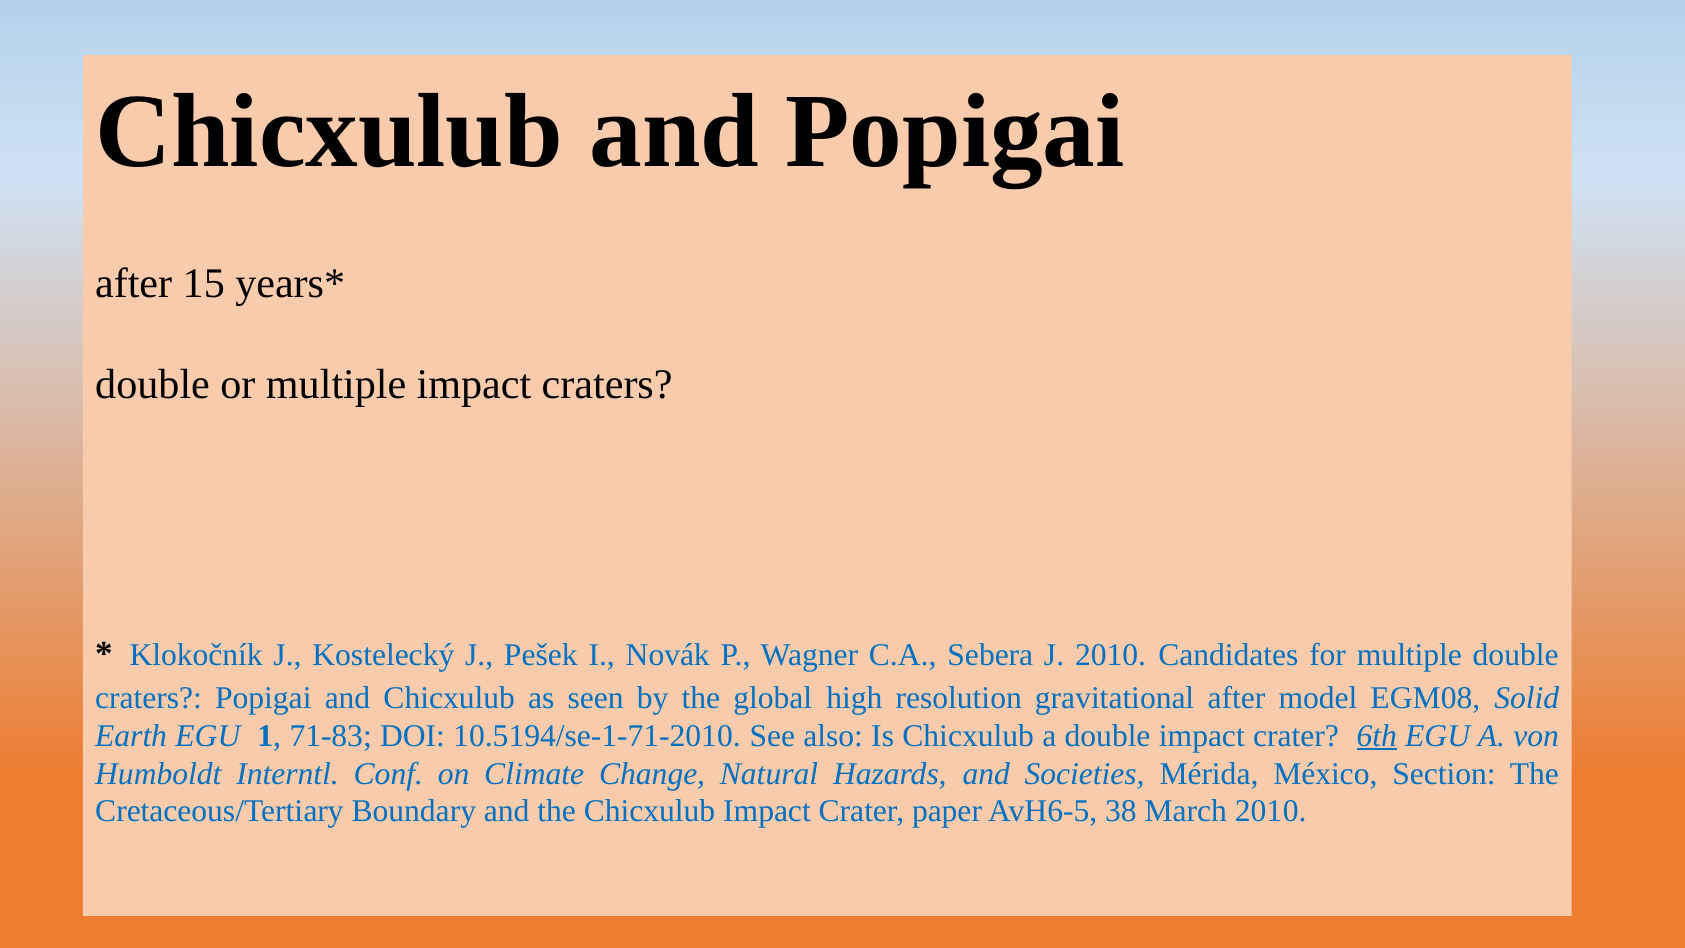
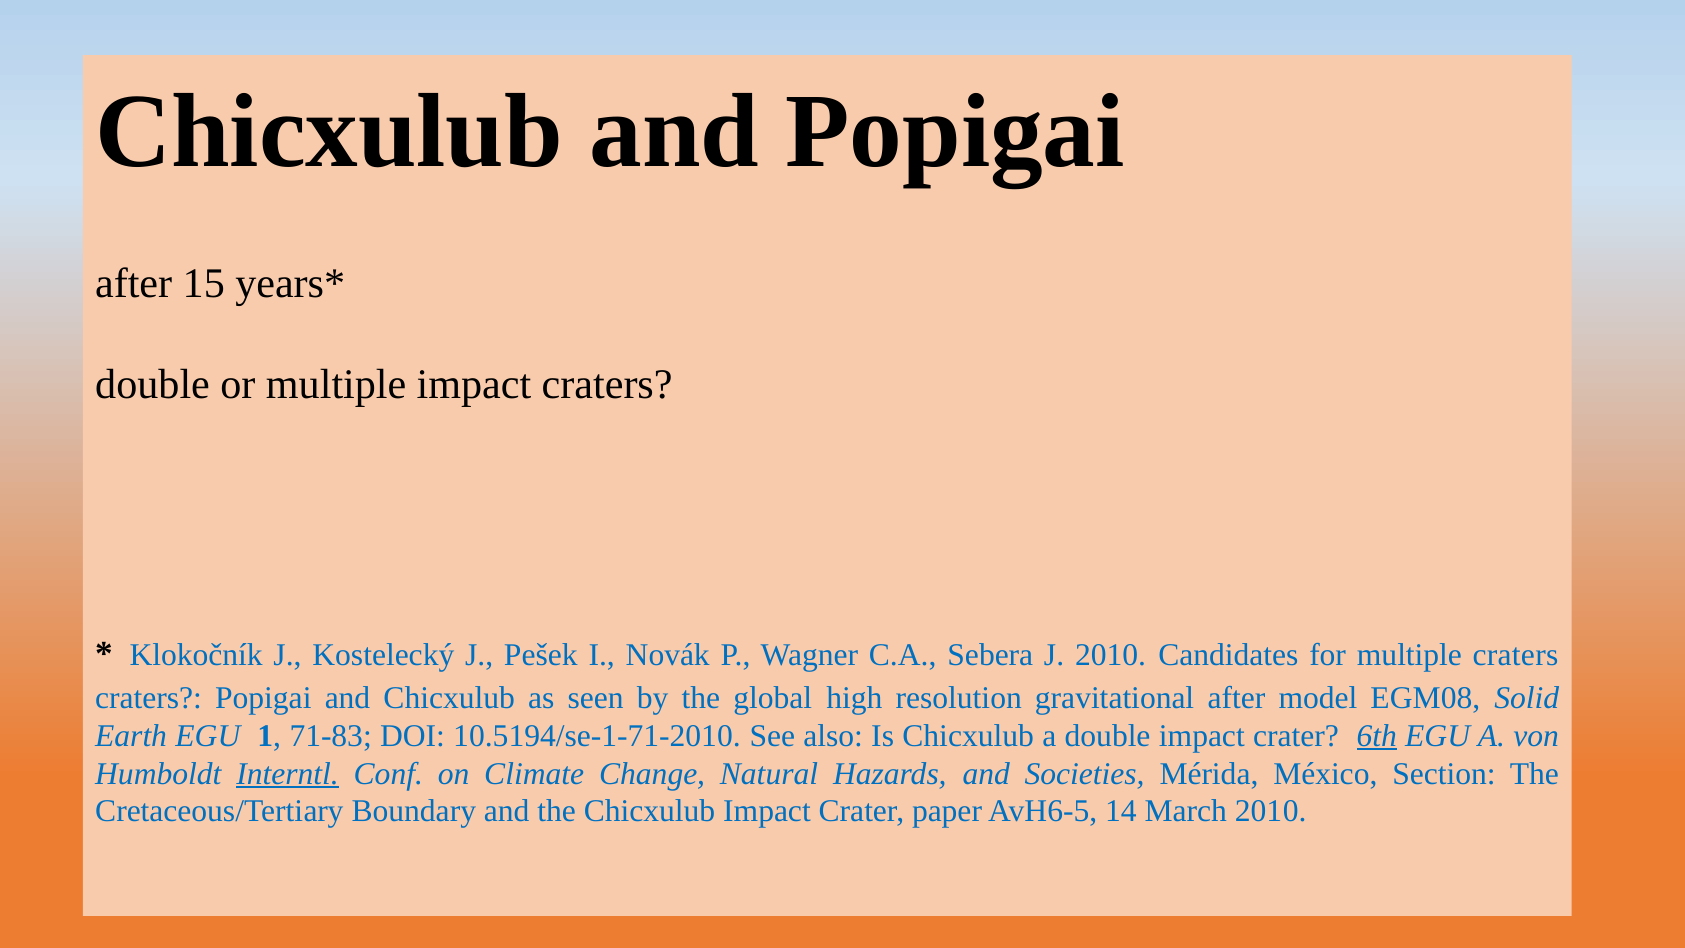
multiple double: double -> craters (1515, 655)
Interntl underline: none -> present (288, 773)
38: 38 -> 14 (1121, 811)
